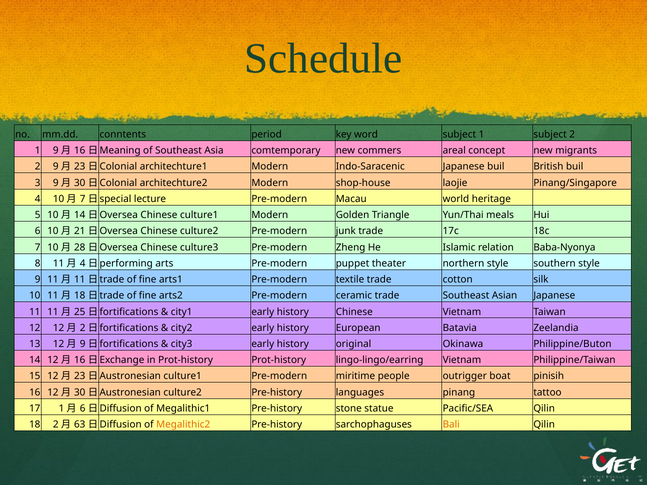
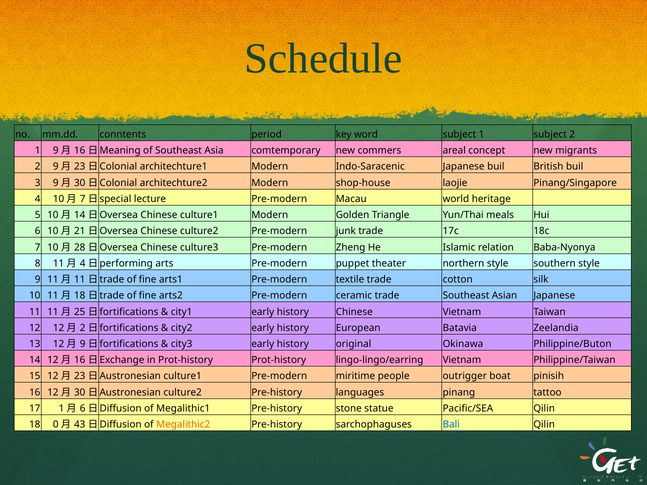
18 2: 2 -> 0 (56, 425)
63: 63 -> 43 (80, 425)
Bali colour: orange -> blue (451, 425)
